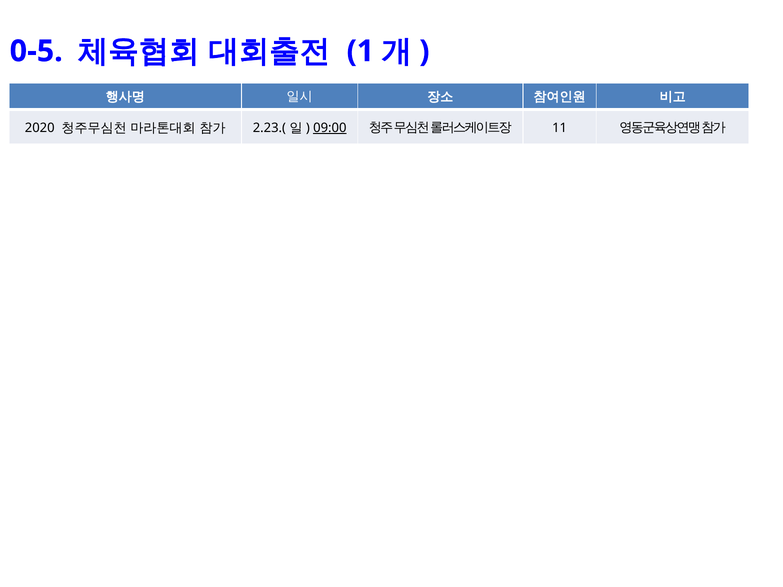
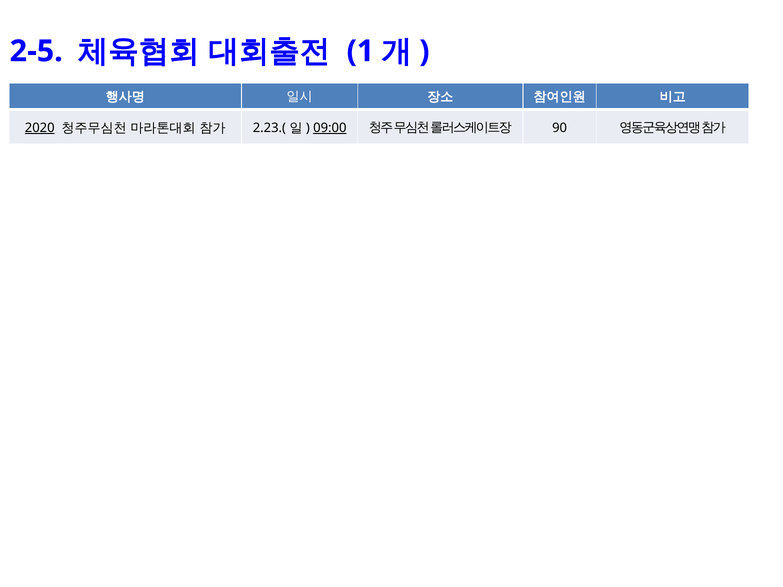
0-5: 0-5 -> 2-5 (36, 51)
2020 underline: none -> present (40, 128)
11: 11 -> 90 (560, 128)
